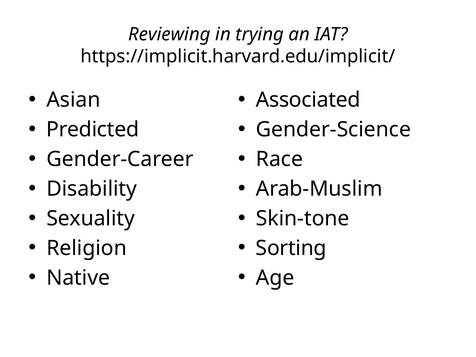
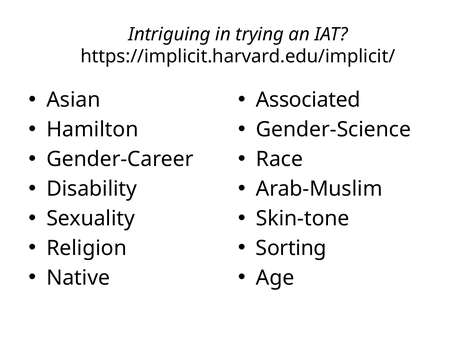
Reviewing: Reviewing -> Intriguing (169, 34)
Predicted: Predicted -> Hamilton (92, 130)
